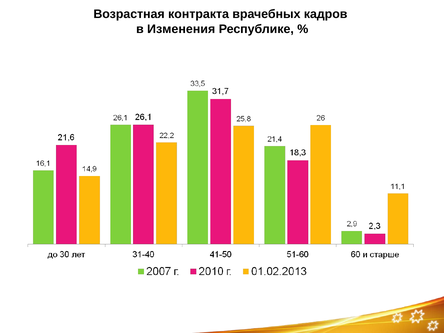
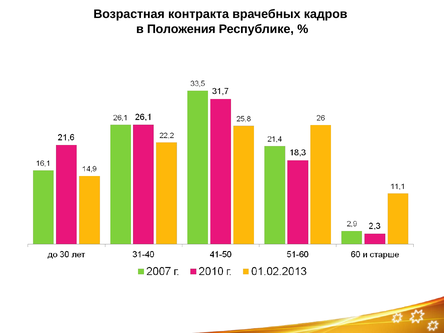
Изменения: Изменения -> Положения (181, 29)
